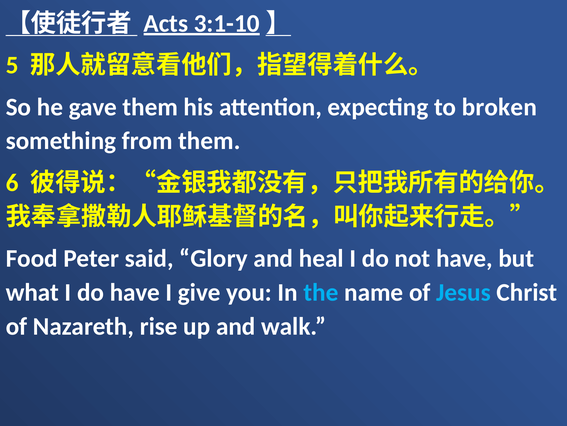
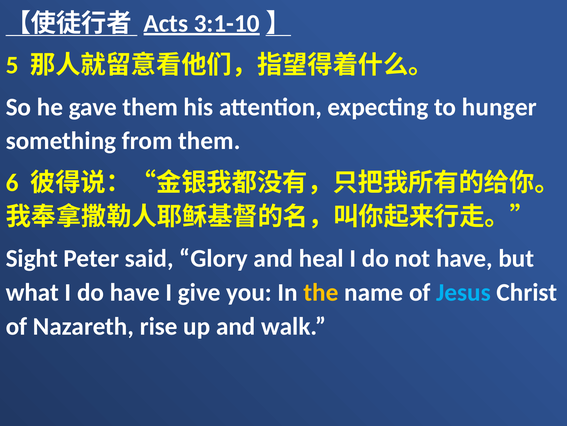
broken: broken -> hunger (499, 107)
Food: Food -> Sight (32, 258)
the colour: light blue -> yellow (321, 292)
